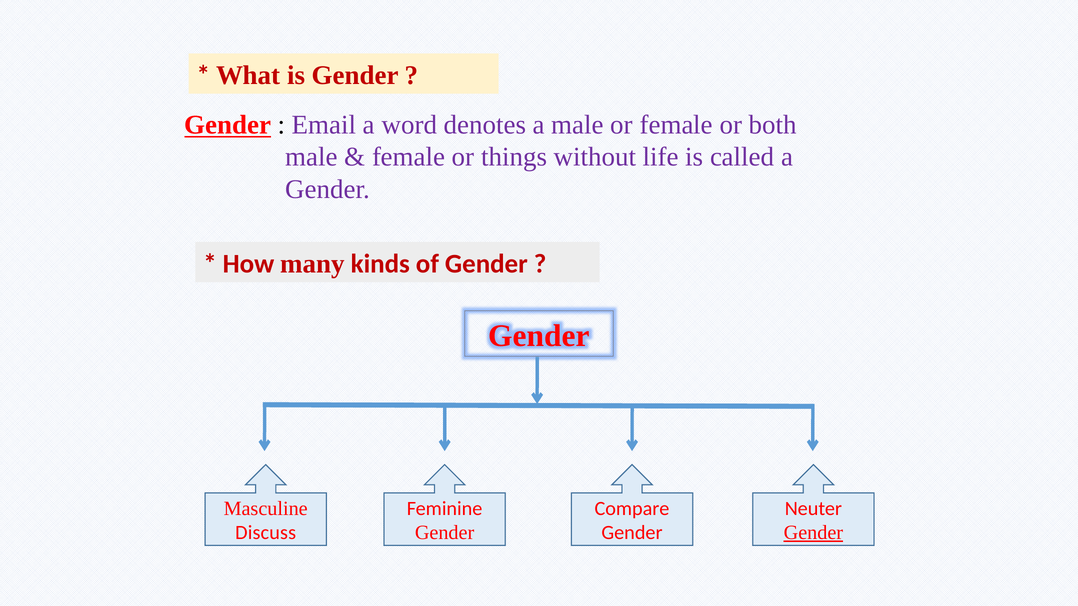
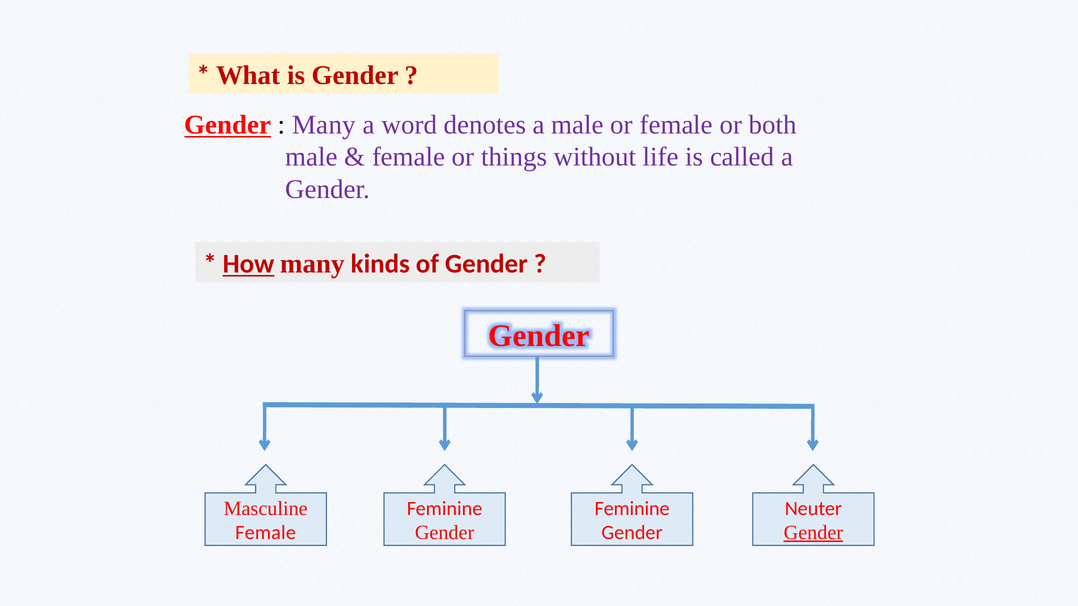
Email: Email -> Many (324, 125)
How underline: none -> present (249, 264)
Compare: Compare -> Feminine (632, 509)
Discuss: Discuss -> Female (266, 533)
